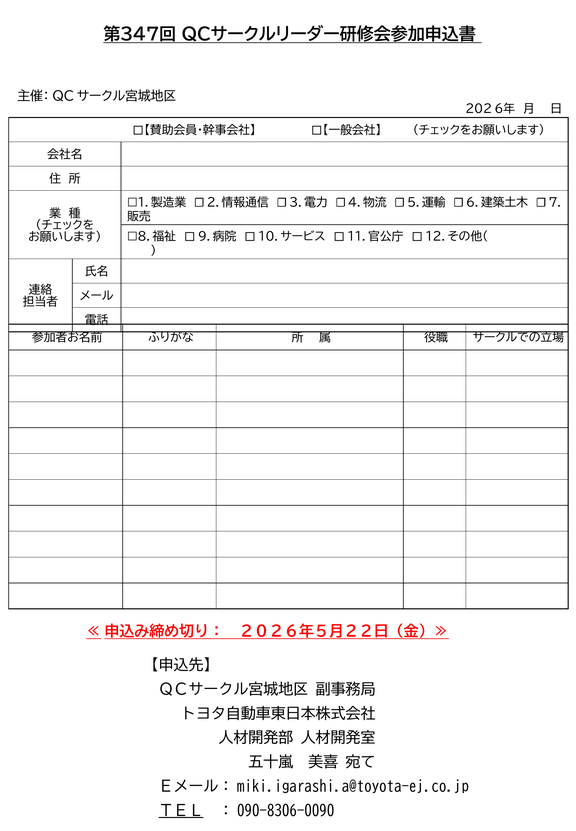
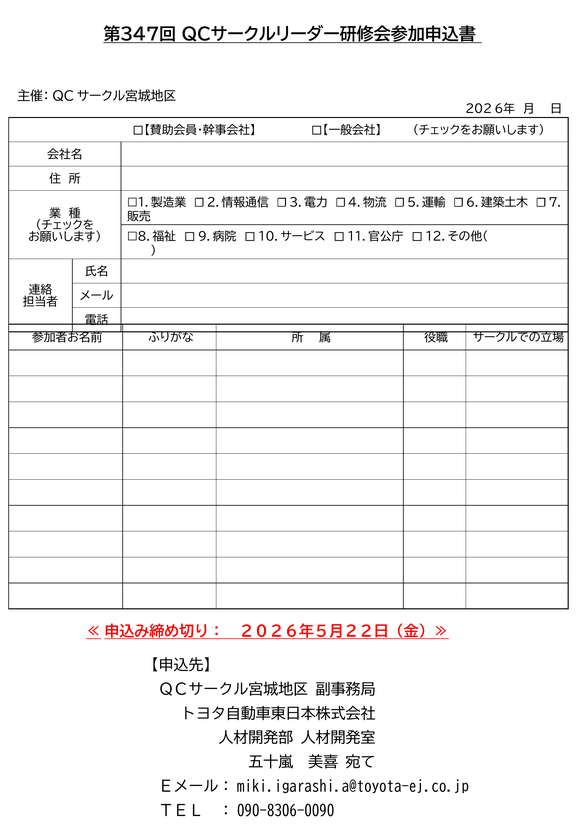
ＴＥＬ underline: present -> none (181, 812)
